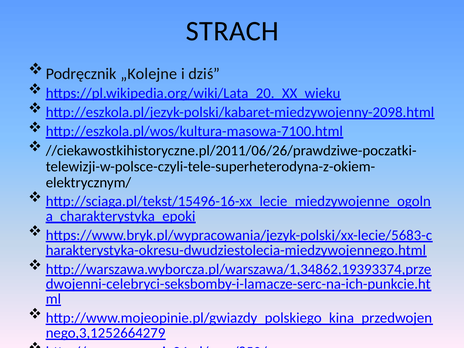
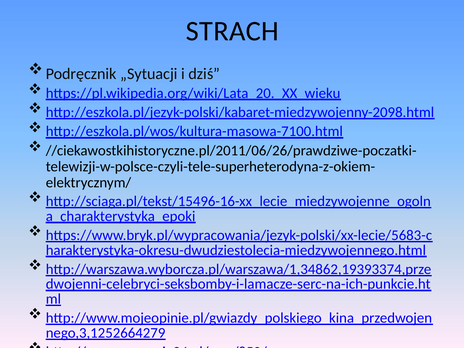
„Kolejne: „Kolejne -> „Sytuacji (149, 74)
